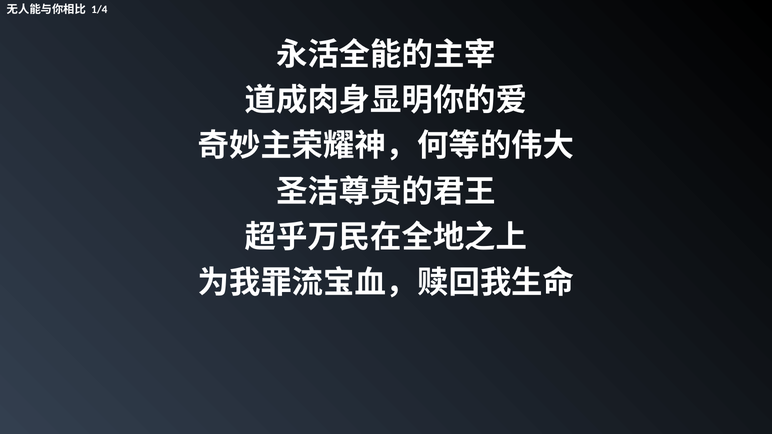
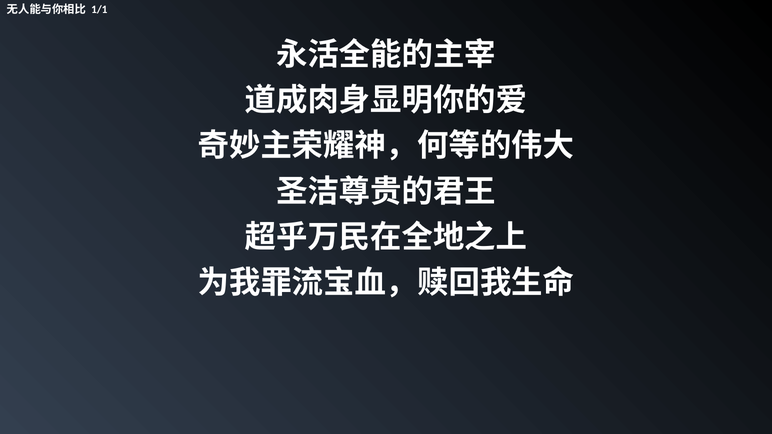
1/4: 1/4 -> 1/1 (99, 9)
